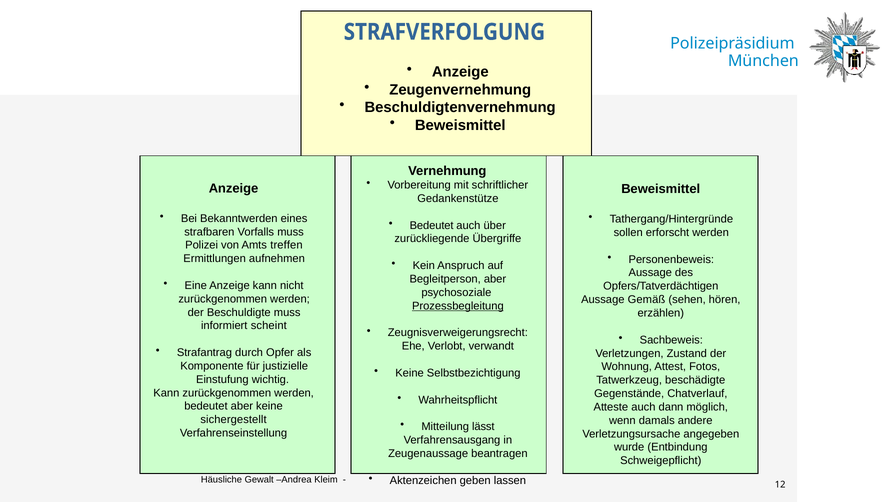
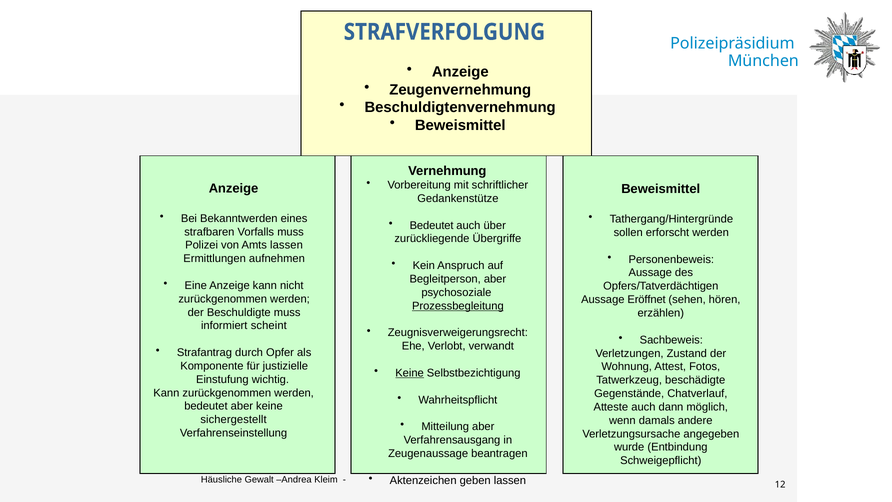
Amts treffen: treffen -> lassen (286, 245)
Gemäß: Gemäß -> Eröffnet (647, 299)
Keine underline: none -> present (410, 373)
Mitteilung lässt: lässt -> aber (483, 426)
